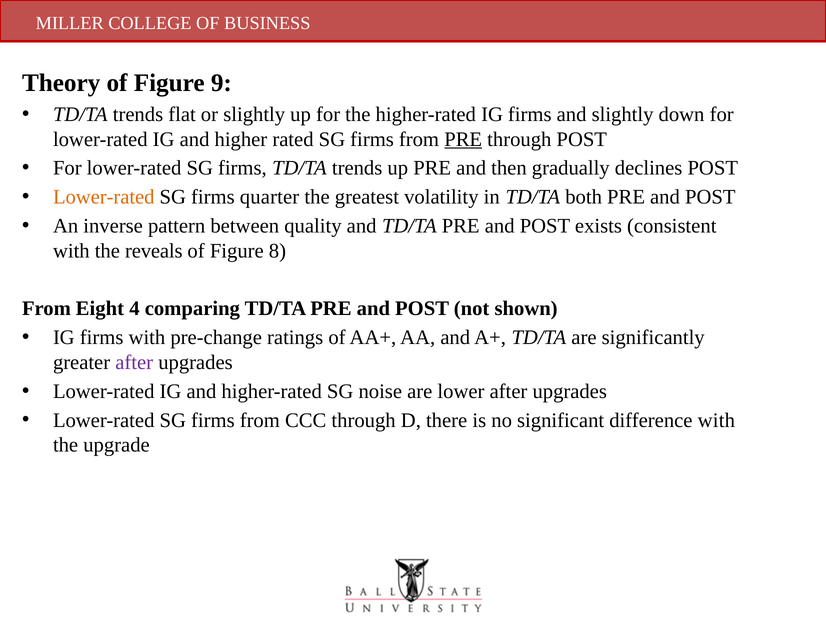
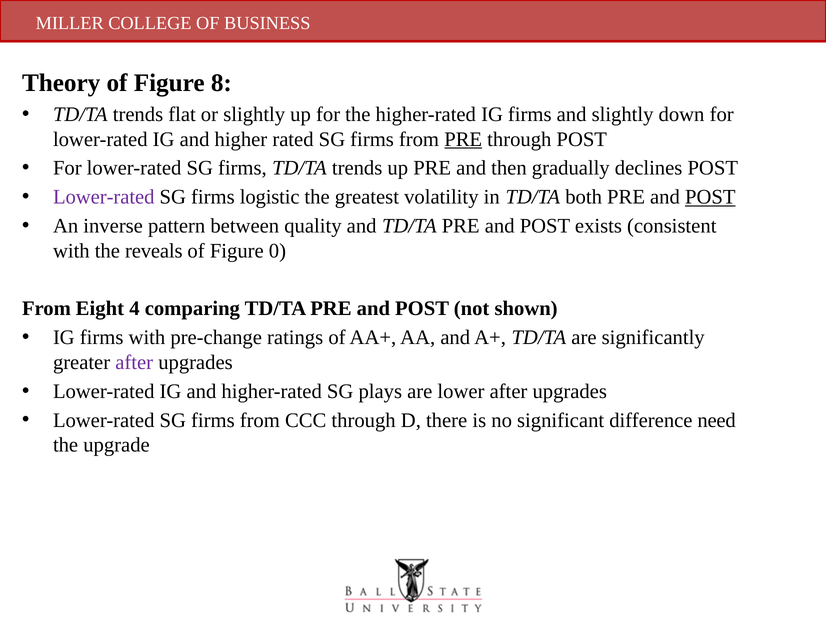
9: 9 -> 8 (221, 83)
Lower-rated colour: orange -> purple (104, 197)
quarter: quarter -> logistic (270, 197)
POST underline: none -> present (710, 197)
8: 8 -> 0 (277, 251)
noise: noise -> plays (380, 391)
difference with: with -> need (717, 420)
